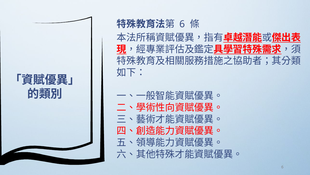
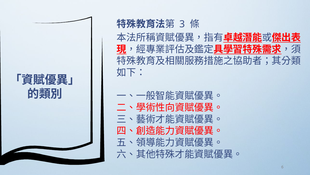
6: 6 -> 3 (182, 24)
